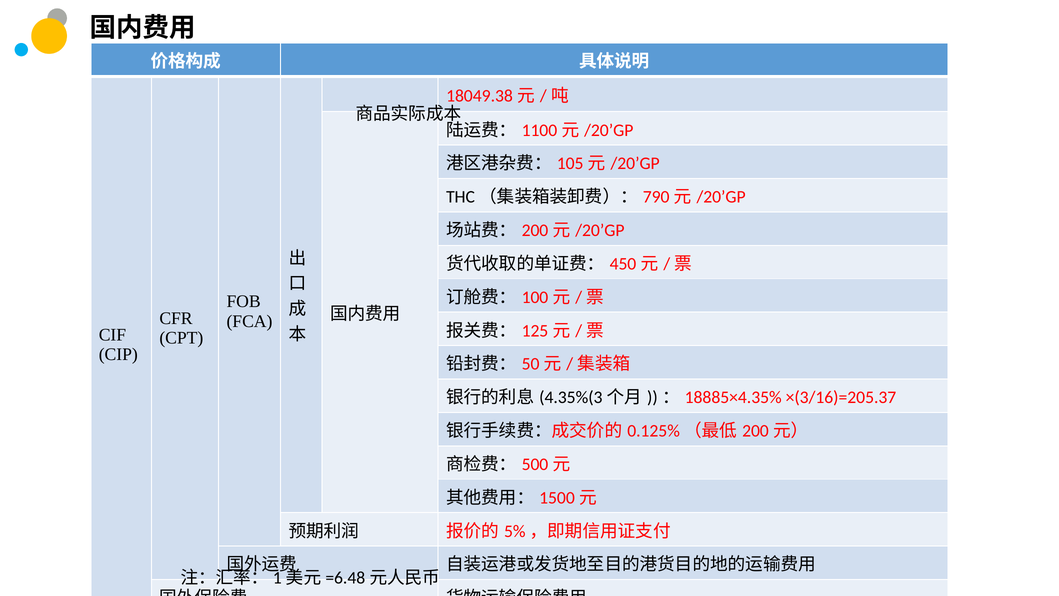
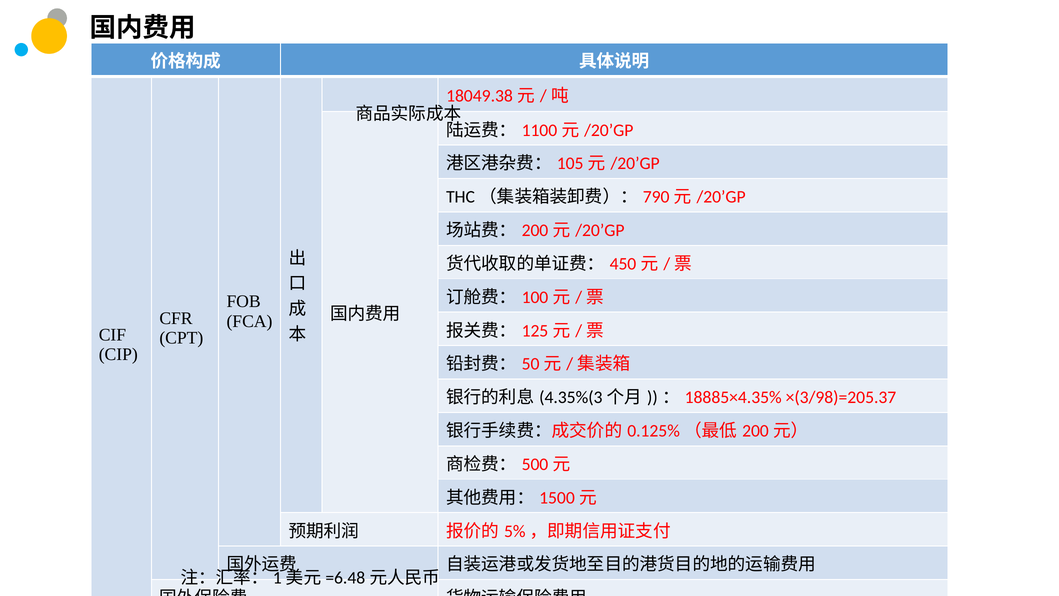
×(3/16)=205.37: ×(3/16)=205.37 -> ×(3/98)=205.37 (841, 397)
